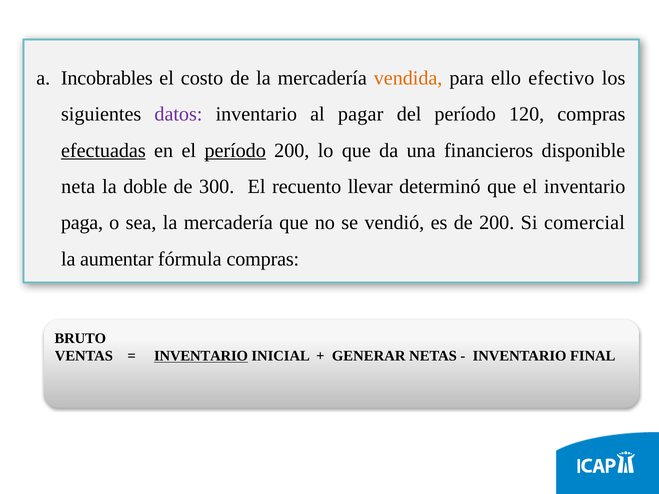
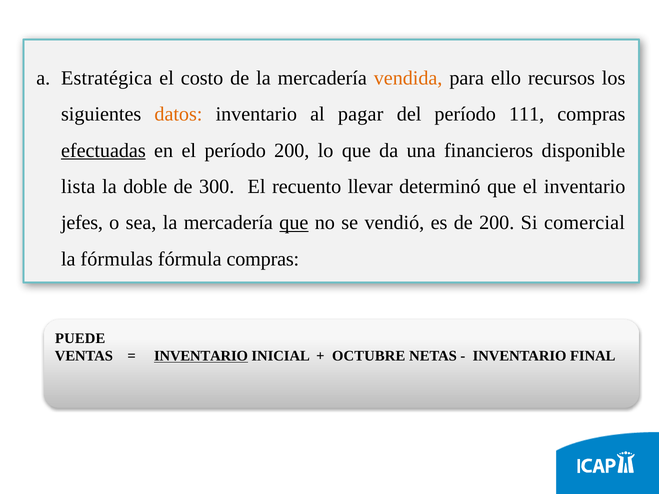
Incobrables: Incobrables -> Estratégica (107, 78)
efectivo: efectivo -> recursos (561, 78)
datos colour: purple -> orange (178, 114)
120: 120 -> 111 (527, 114)
período underline: present -> none (235, 151)
neta: neta -> lista (78, 187)
paga: paga -> jefes (82, 223)
que underline: none -> present (294, 223)
aumentar: aumentar -> fórmulas (117, 259)
BRUTO: BRUTO -> PUEDE (80, 339)
GENERAR: GENERAR -> OCTUBRE (369, 356)
